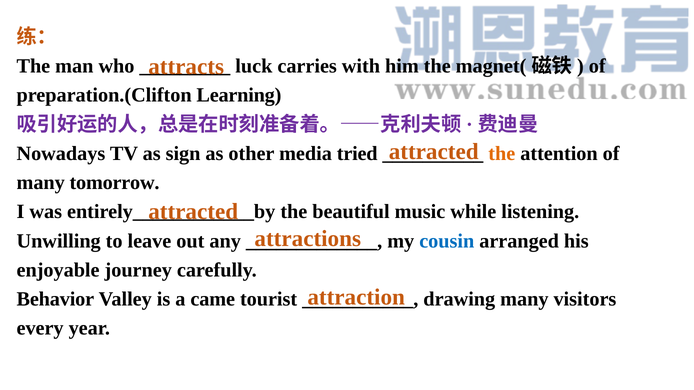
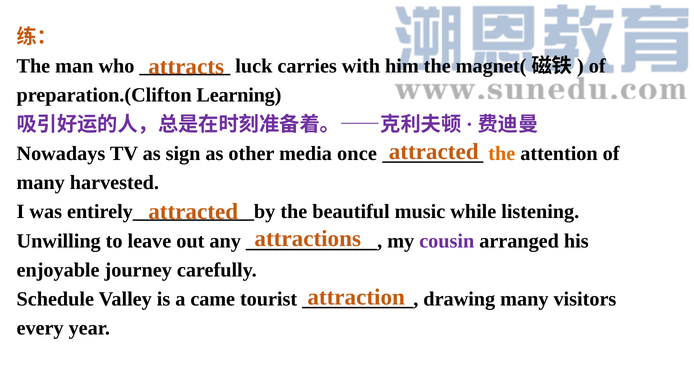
tried: tried -> once (357, 154)
tomorrow: tomorrow -> harvested (114, 183)
cousin colour: blue -> purple (447, 241)
Behavior: Behavior -> Schedule (55, 299)
